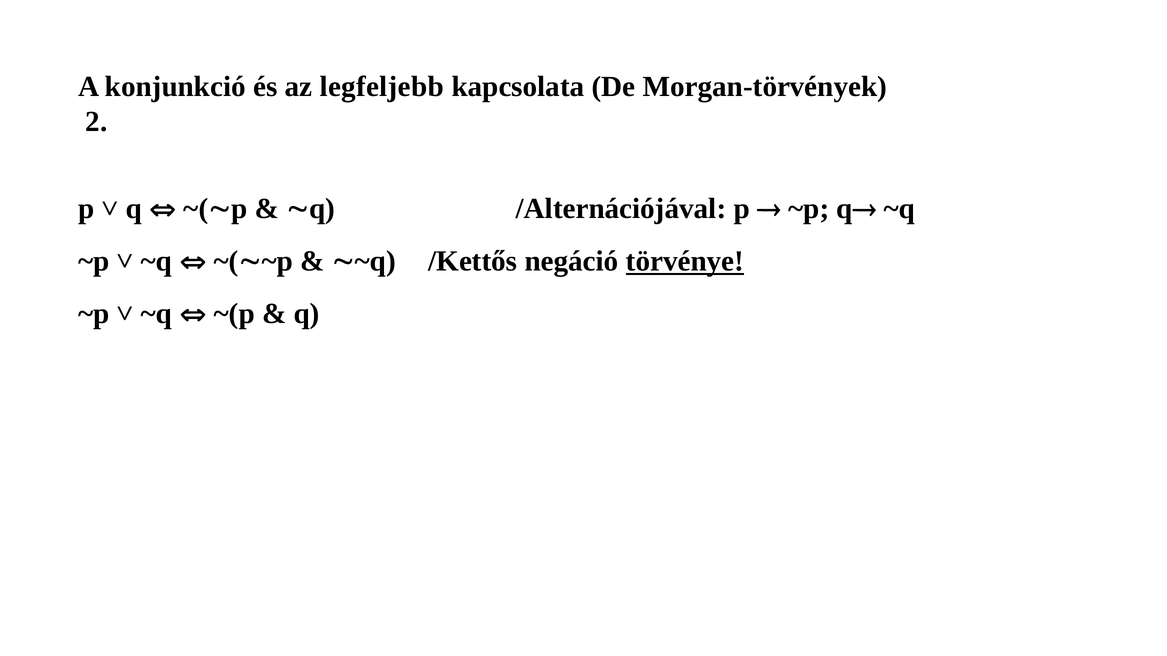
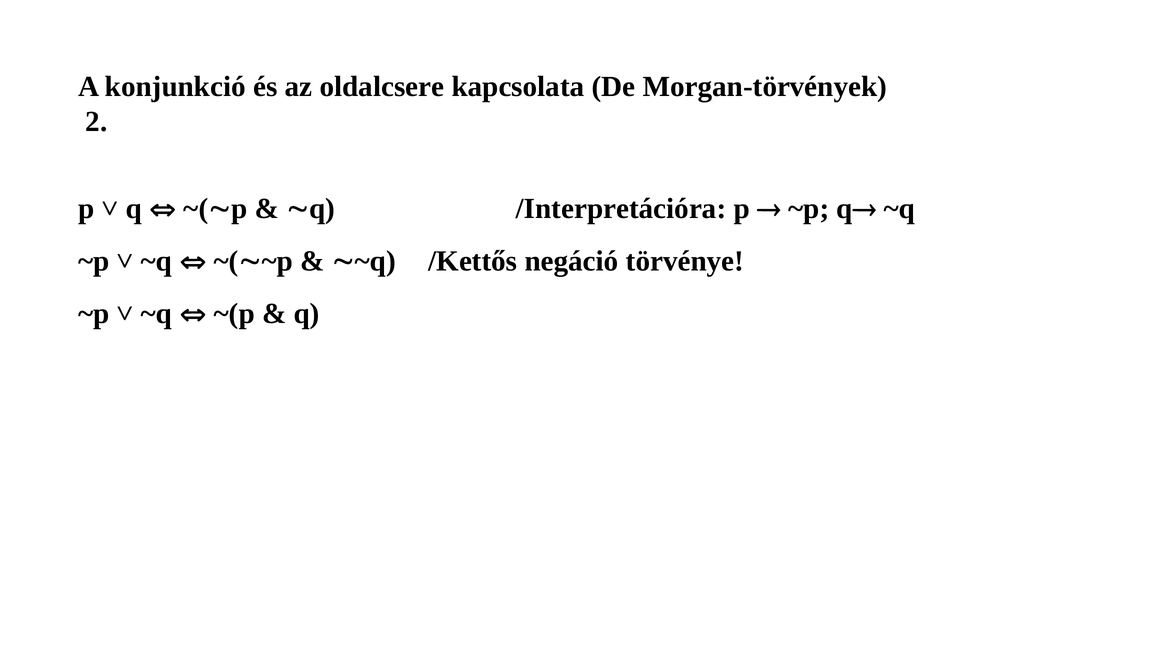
legfeljebb: legfeljebb -> oldalcsere (382, 86)
/Alternációjával: /Alternációjával -> /Interpretációra (621, 209)
törvénye underline: present -> none (685, 262)
